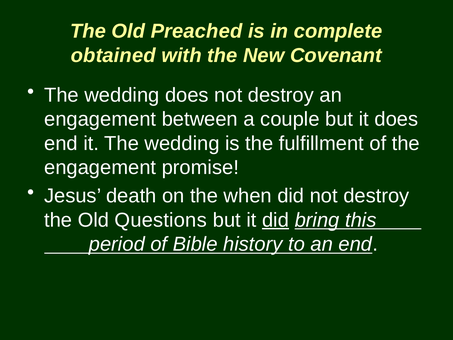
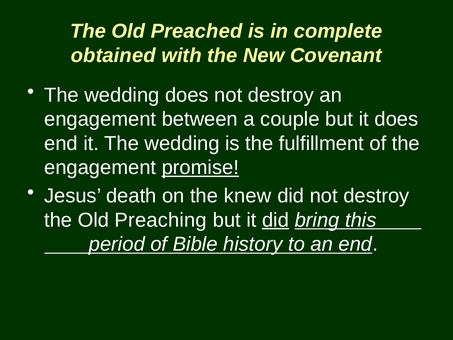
promise underline: none -> present (200, 168)
when: when -> knew (248, 196)
Questions: Questions -> Preaching (161, 220)
